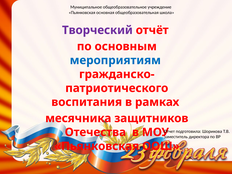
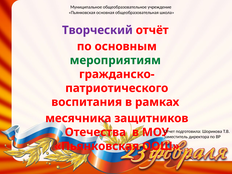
мероприятиям colour: blue -> green (115, 60)
